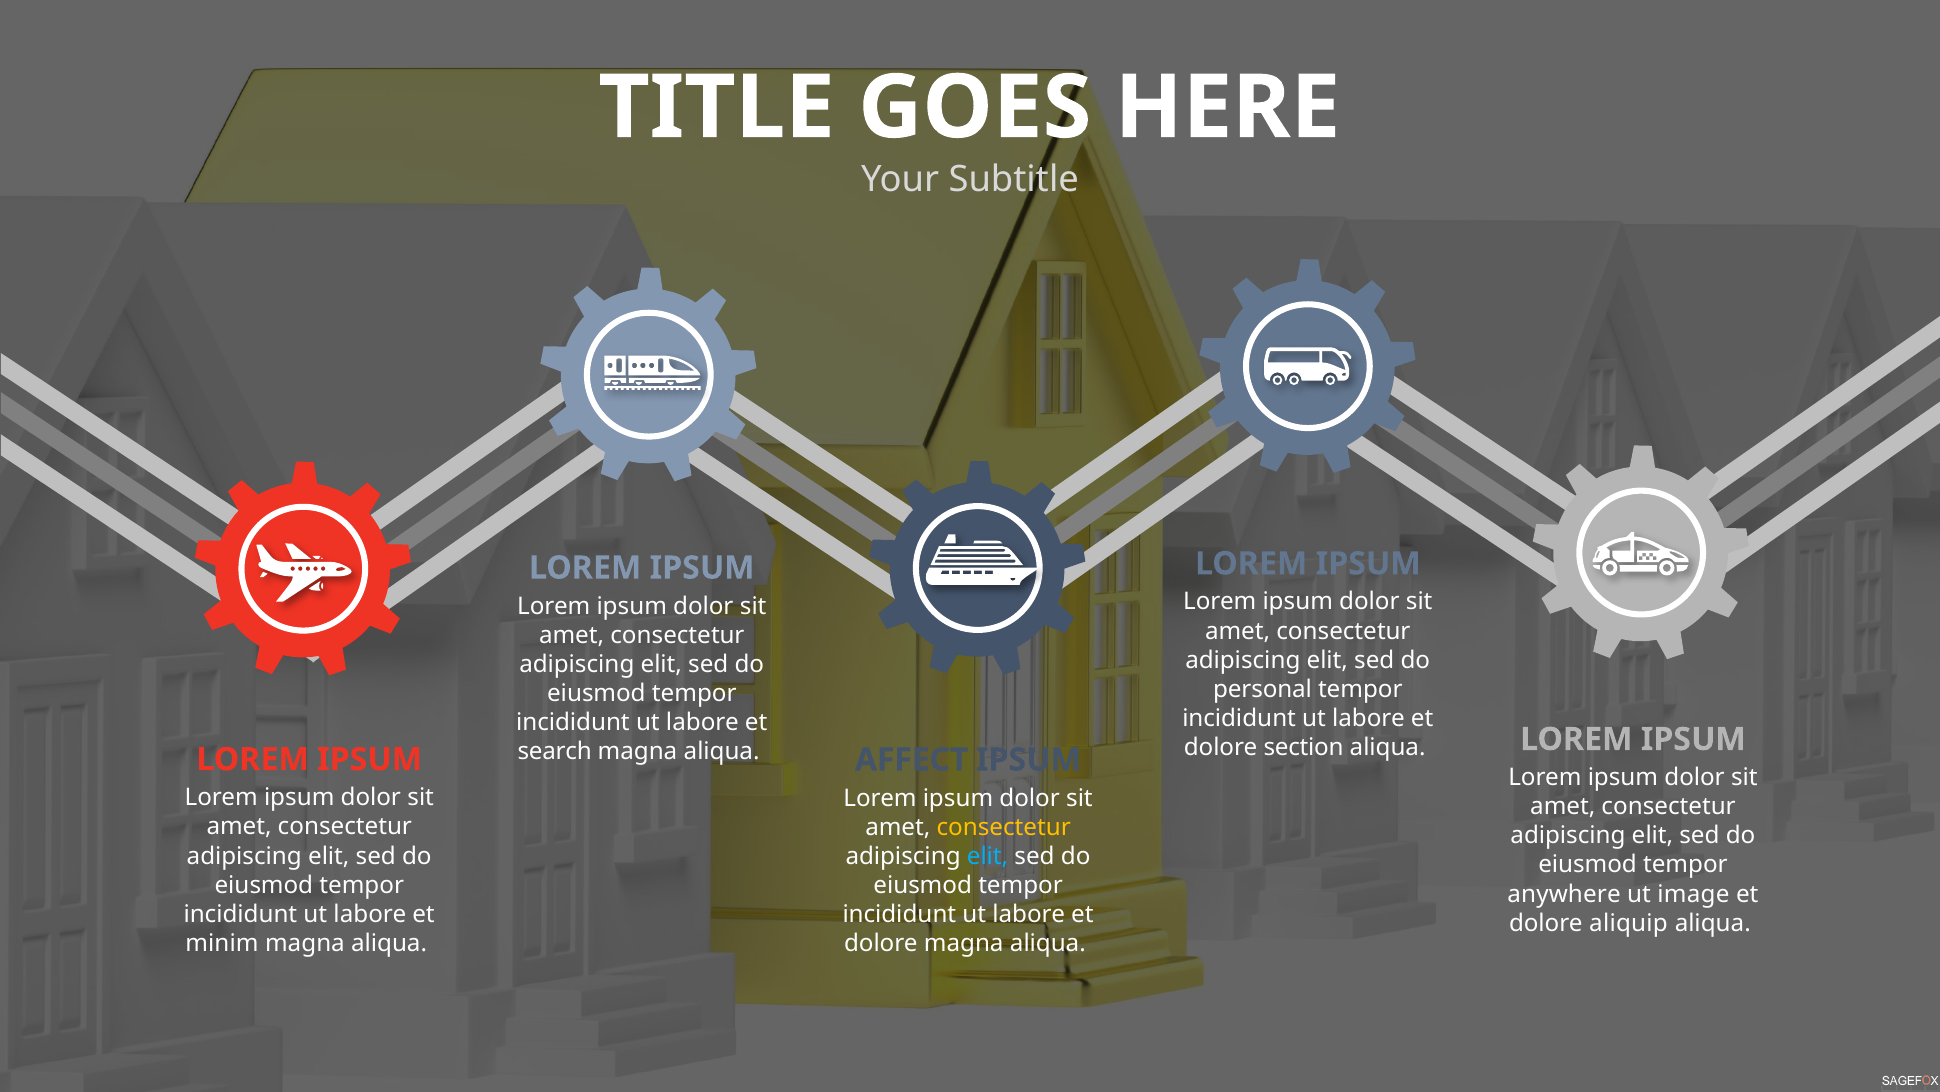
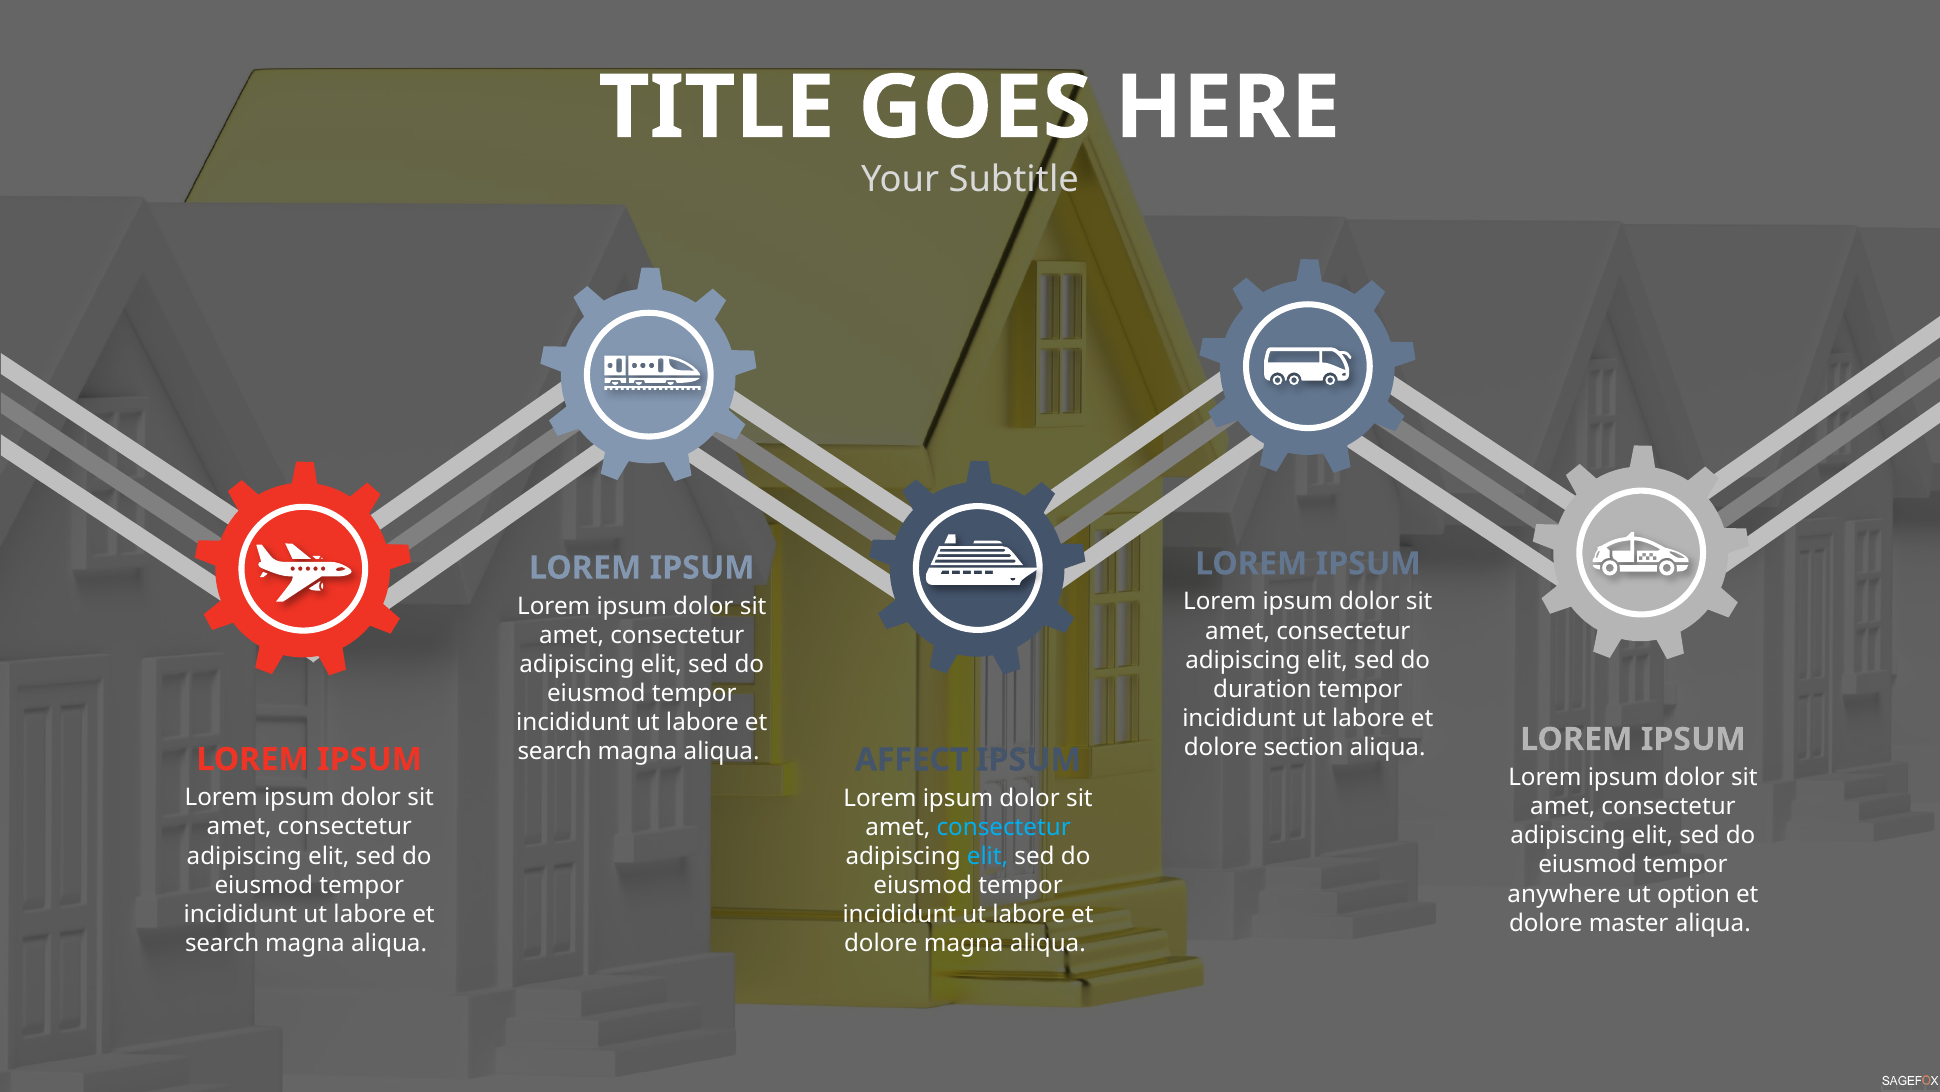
personal: personal -> duration (1262, 689)
consectetur colour: yellow -> light blue (1004, 827)
image: image -> option (1694, 893)
aliquip: aliquip -> master (1629, 923)
minim: minim -> search (222, 943)
